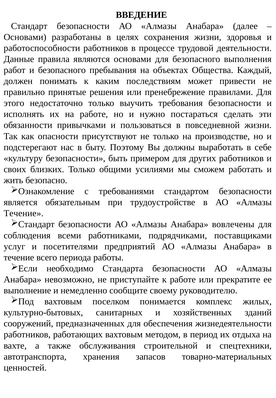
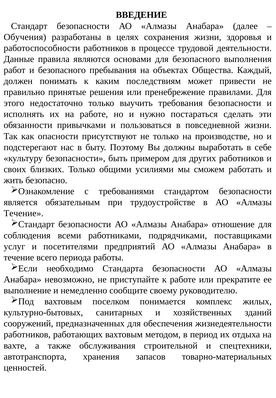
Основами: Основами -> Обучения (25, 37)
вовлечены: вовлечены -> отношение (233, 225)
